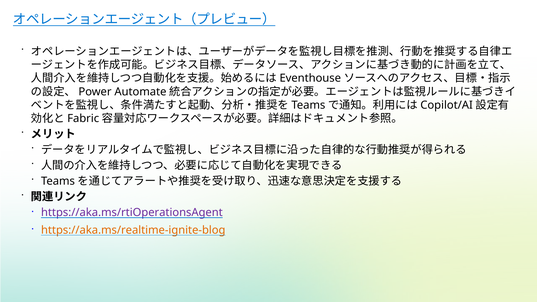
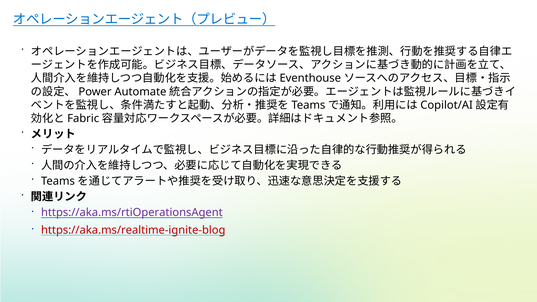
https://aka.ms/realtime-ignite-blog colour: orange -> red (133, 230)
